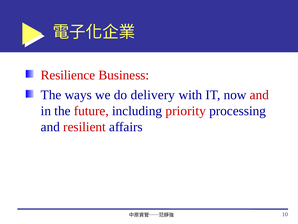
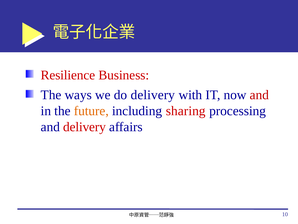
future colour: red -> orange (91, 111)
priority: priority -> sharing (186, 111)
and resilient: resilient -> delivery (85, 127)
